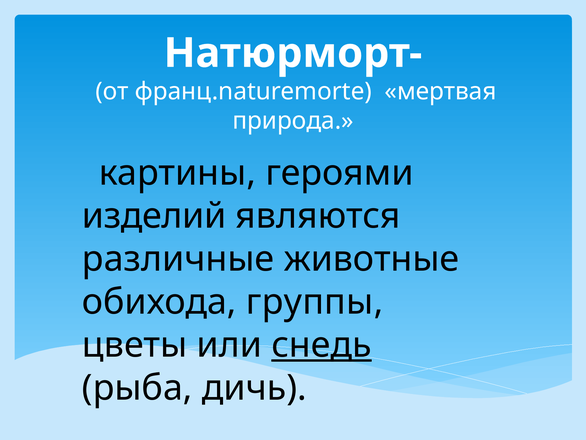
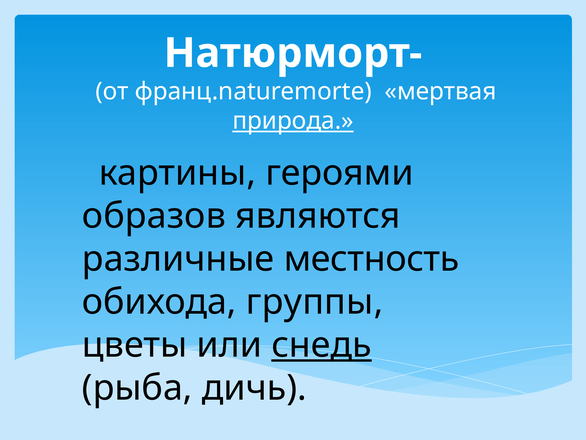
природа underline: none -> present (293, 121)
изделий: изделий -> образов (154, 216)
животные: животные -> местность (372, 259)
